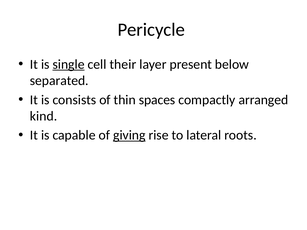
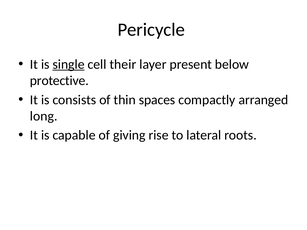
separated: separated -> protective (59, 81)
kind: kind -> long (44, 116)
giving underline: present -> none (129, 135)
